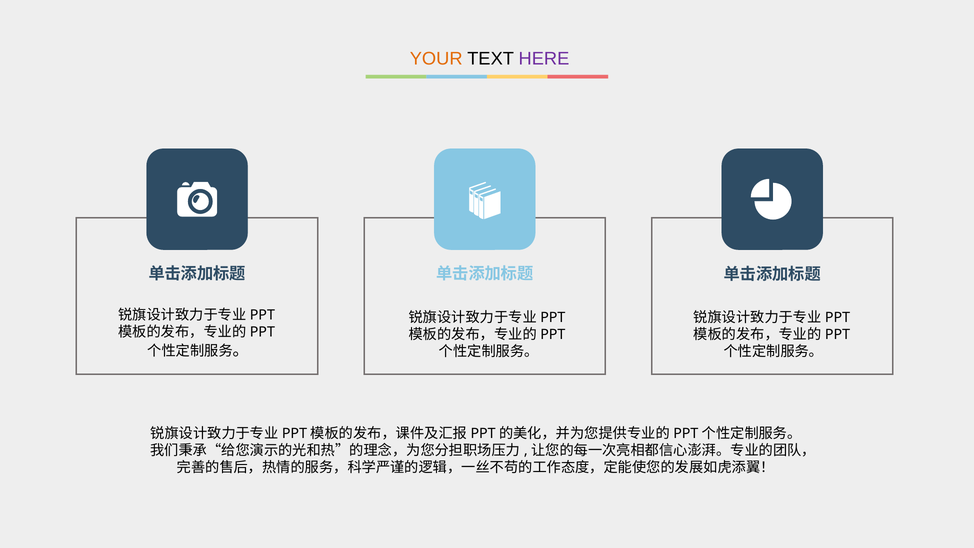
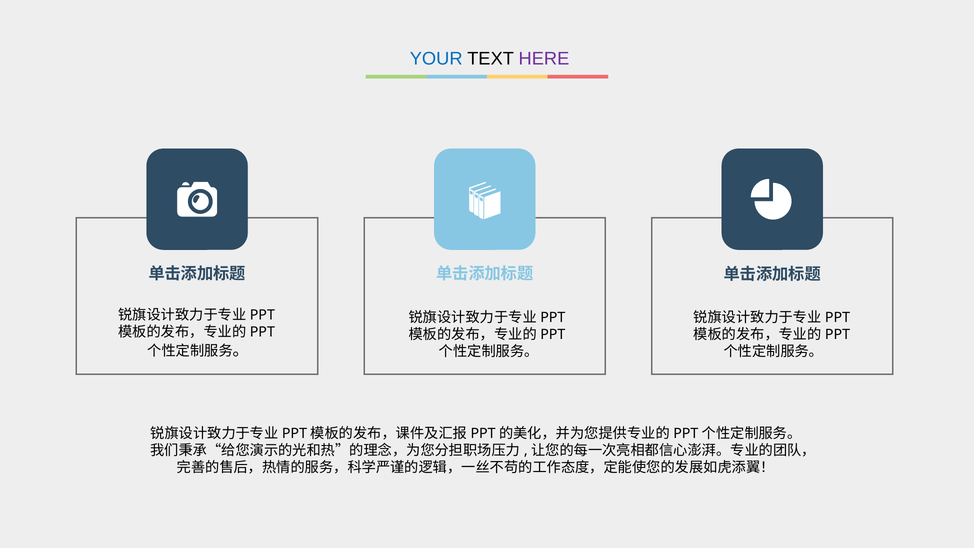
YOUR colour: orange -> blue (436, 59)
